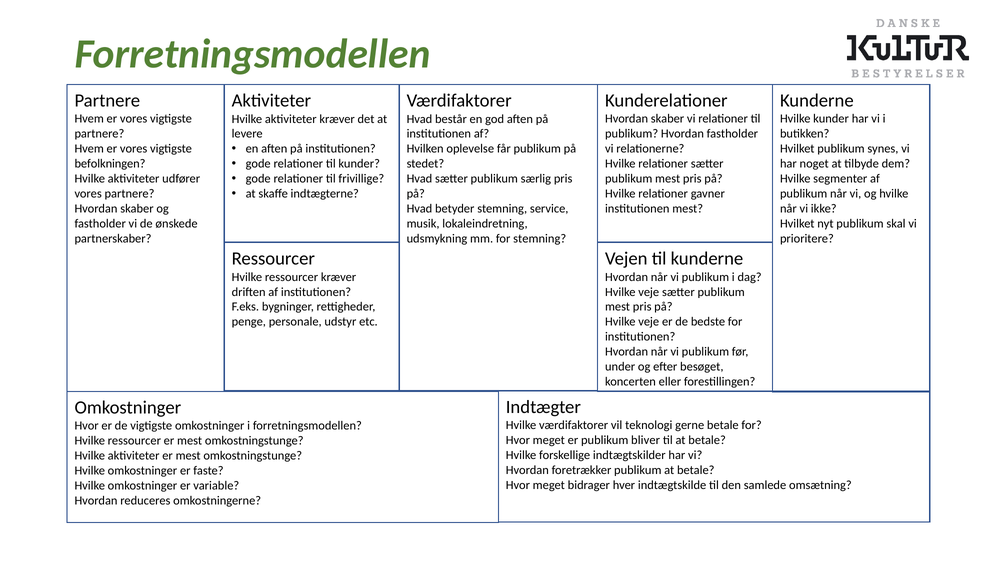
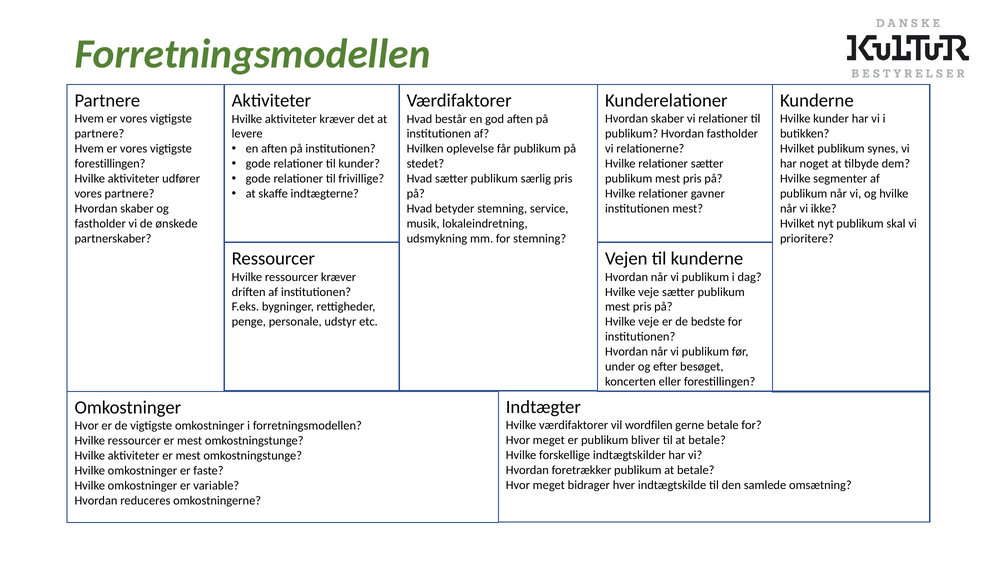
befolkningen: befolkningen -> forestillingen (110, 164)
teknologi: teknologi -> wordfilen (649, 425)
